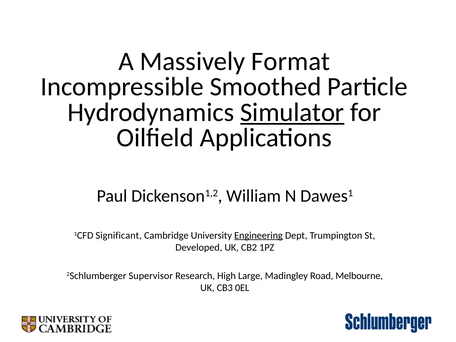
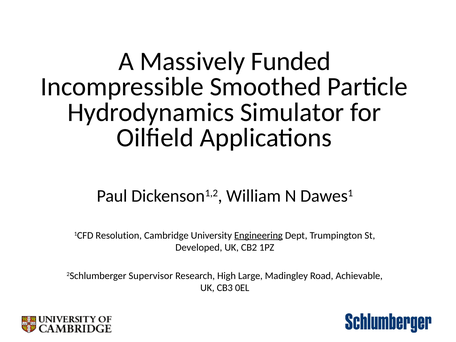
Format: Format -> Funded (291, 61)
Simulator underline: present -> none (292, 112)
Significant: Significant -> Resolution (119, 235)
Melbourne: Melbourne -> Achievable (359, 276)
